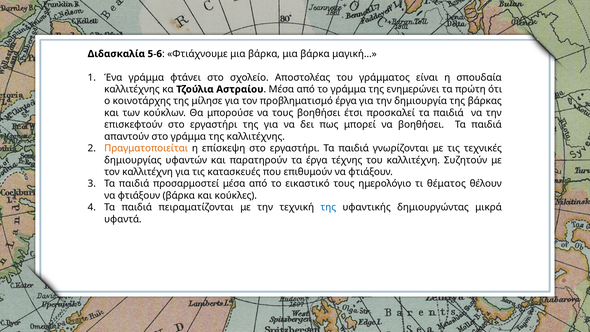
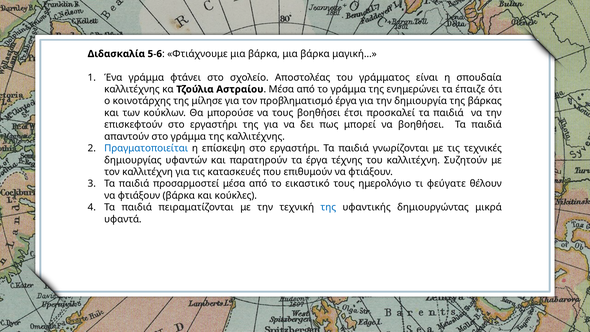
πρώτη: πρώτη -> έπαιζε (470, 89)
Πραγματοποιείται colour: orange -> blue (146, 148)
θέματος: θέματος -> φεύγατε (446, 184)
